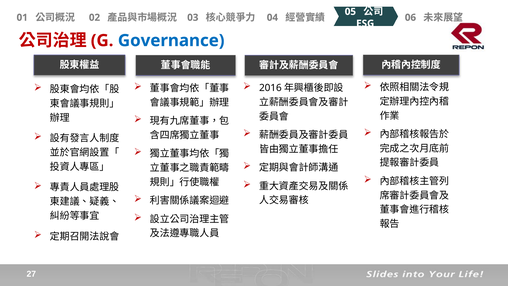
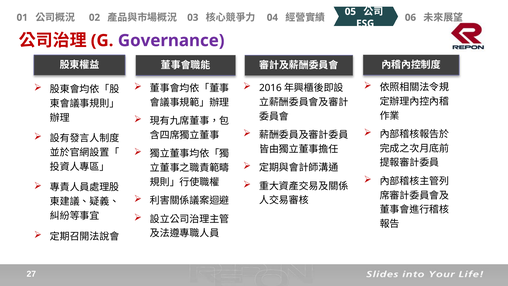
Governance colour: blue -> purple (171, 41)
